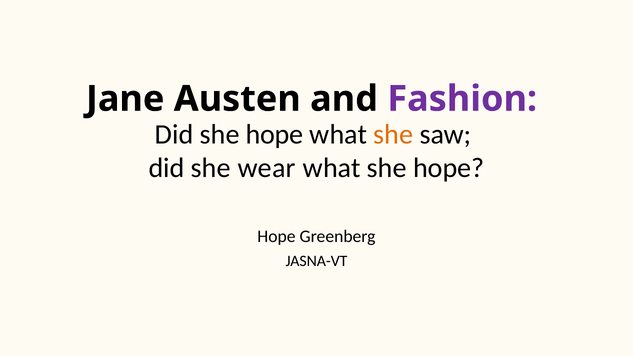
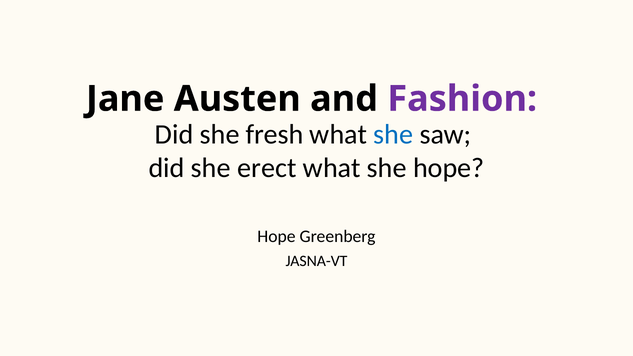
Did she hope: hope -> fresh (275, 134)
she colour: orange -> blue (393, 134)
wear: wear -> erect (267, 168)
